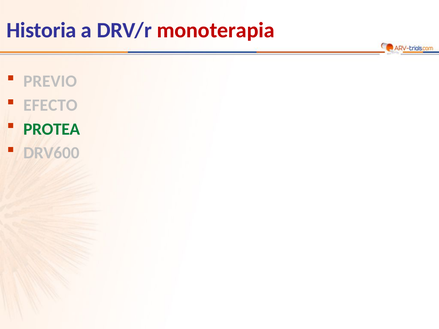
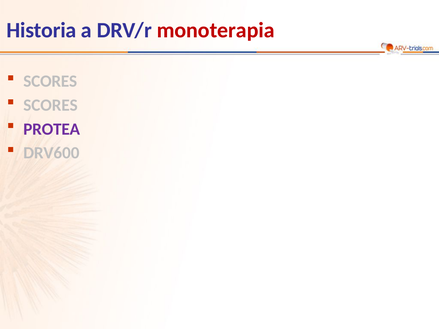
PREVIO: PREVIO -> SCORES (50, 81)
EFECTO: EFECTO -> SCORES (51, 105)
PROTEA colour: green -> purple (52, 129)
